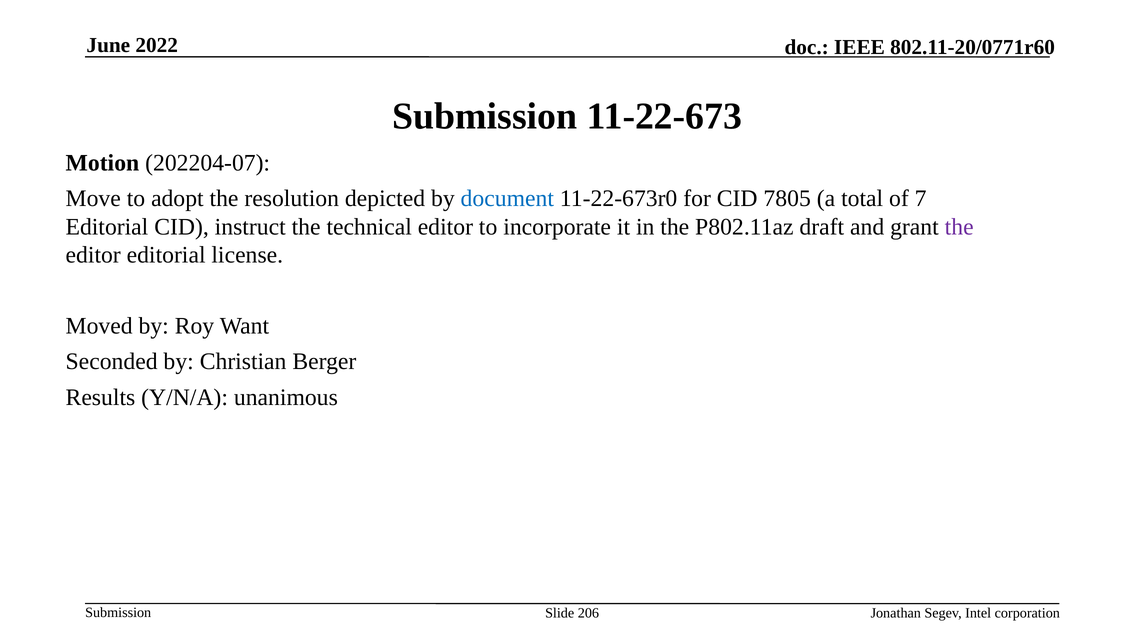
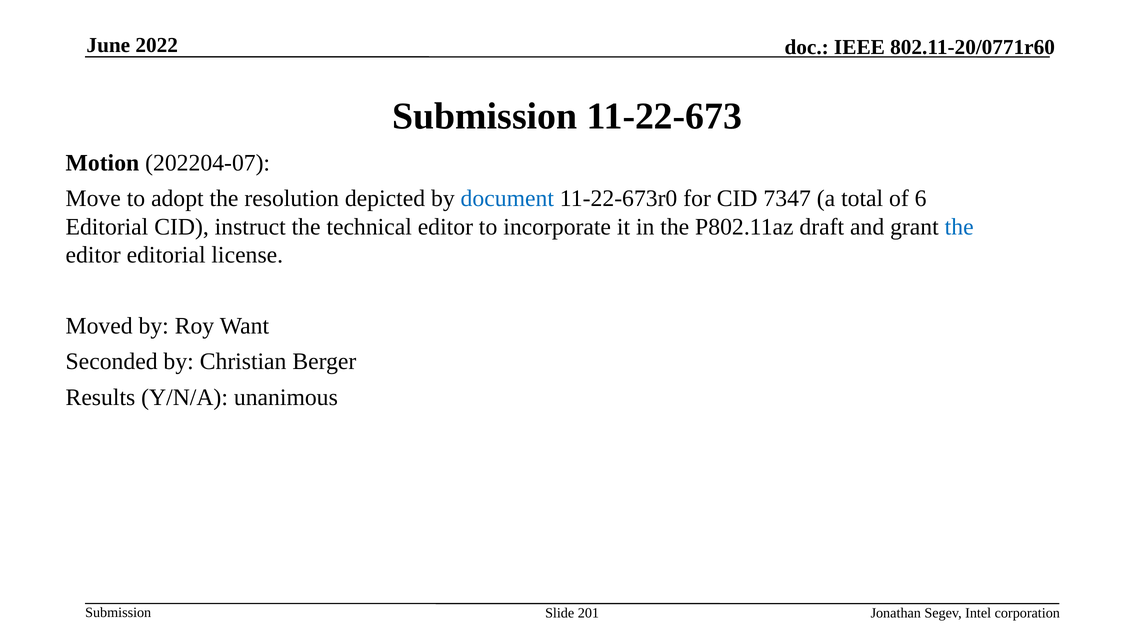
7805: 7805 -> 7347 (787, 198)
7: 7 -> 6 (921, 198)
the colour: purple -> blue (959, 226)
206: 206 -> 201 (588, 612)
